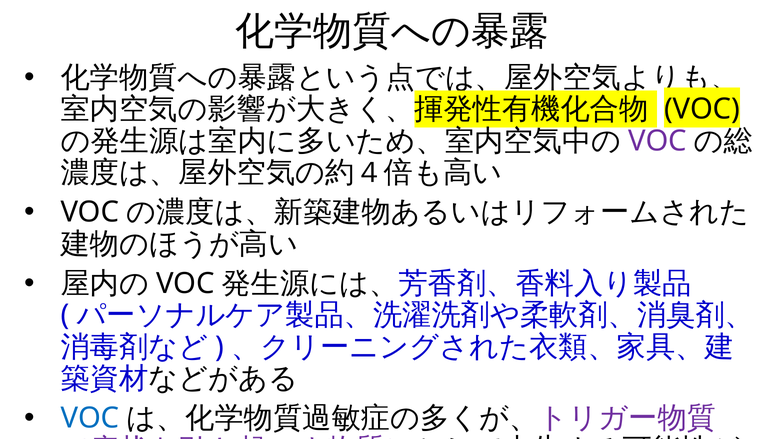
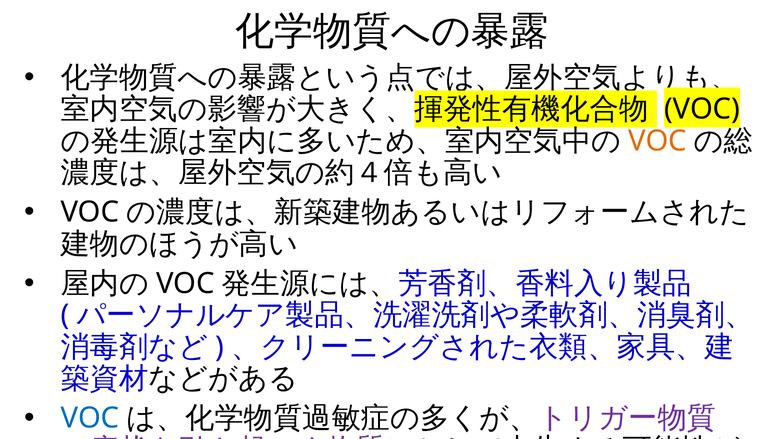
VOC colour: purple -> orange (658, 141)
